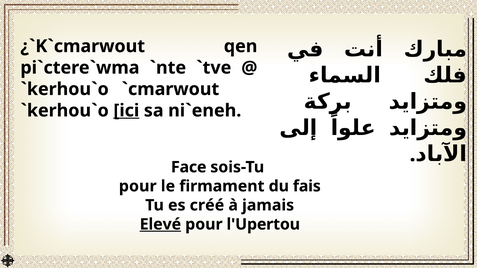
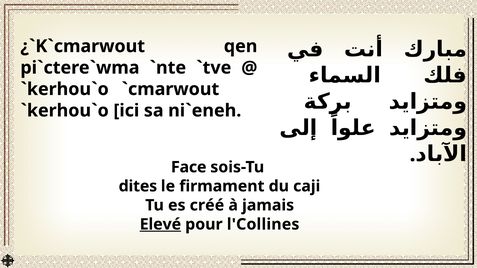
ici underline: present -> none (126, 111)
pour: pour -> dites (138, 186)
fais: fais -> caji (307, 186)
l'Upertou: l'Upertou -> l'Collines (263, 225)
